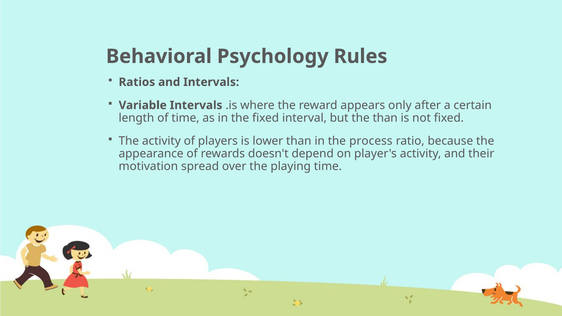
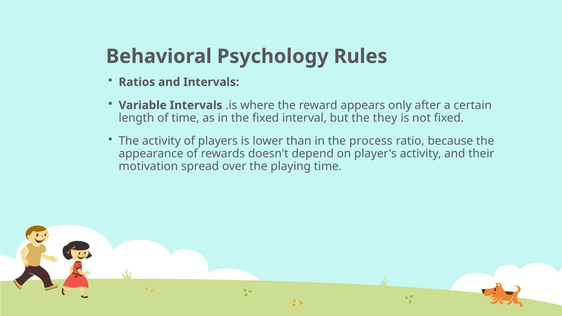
the than: than -> they (385, 118)
